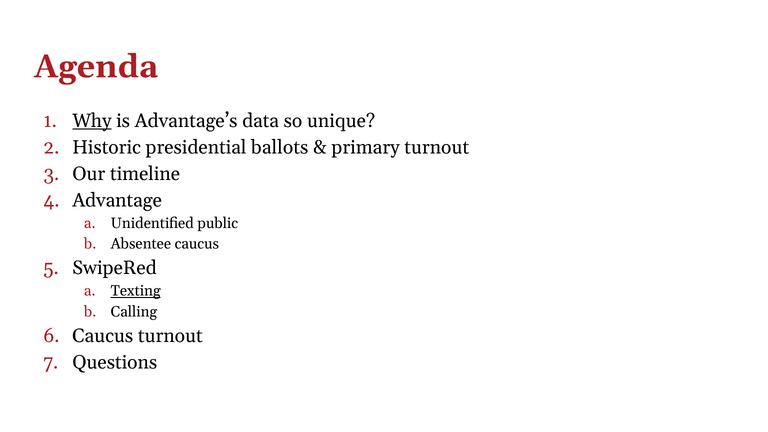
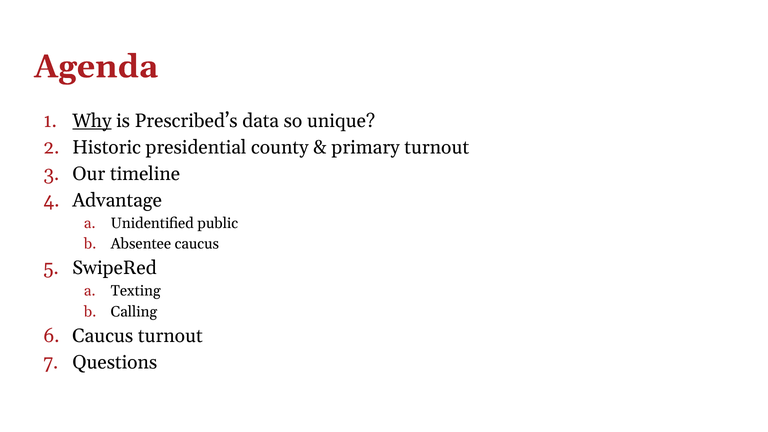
Advantage’s: Advantage’s -> Prescribed’s (186, 121)
ballots: ballots -> county (280, 147)
Texting underline: present -> none (136, 291)
